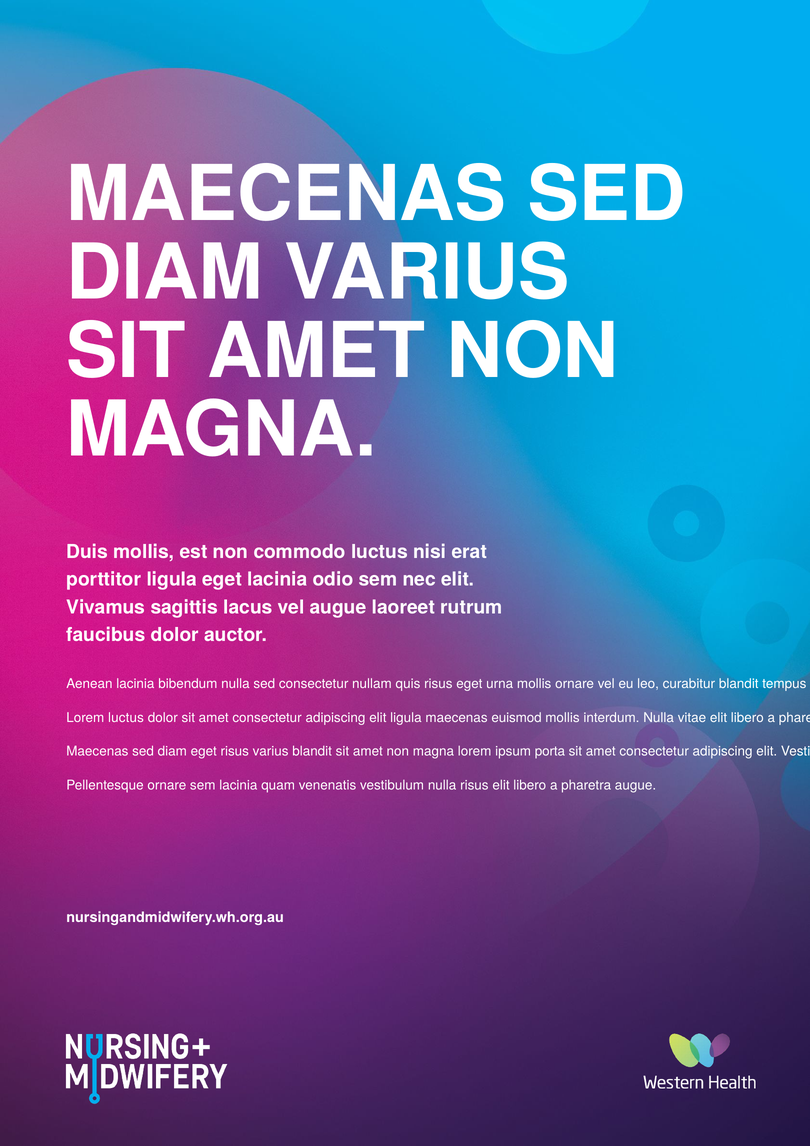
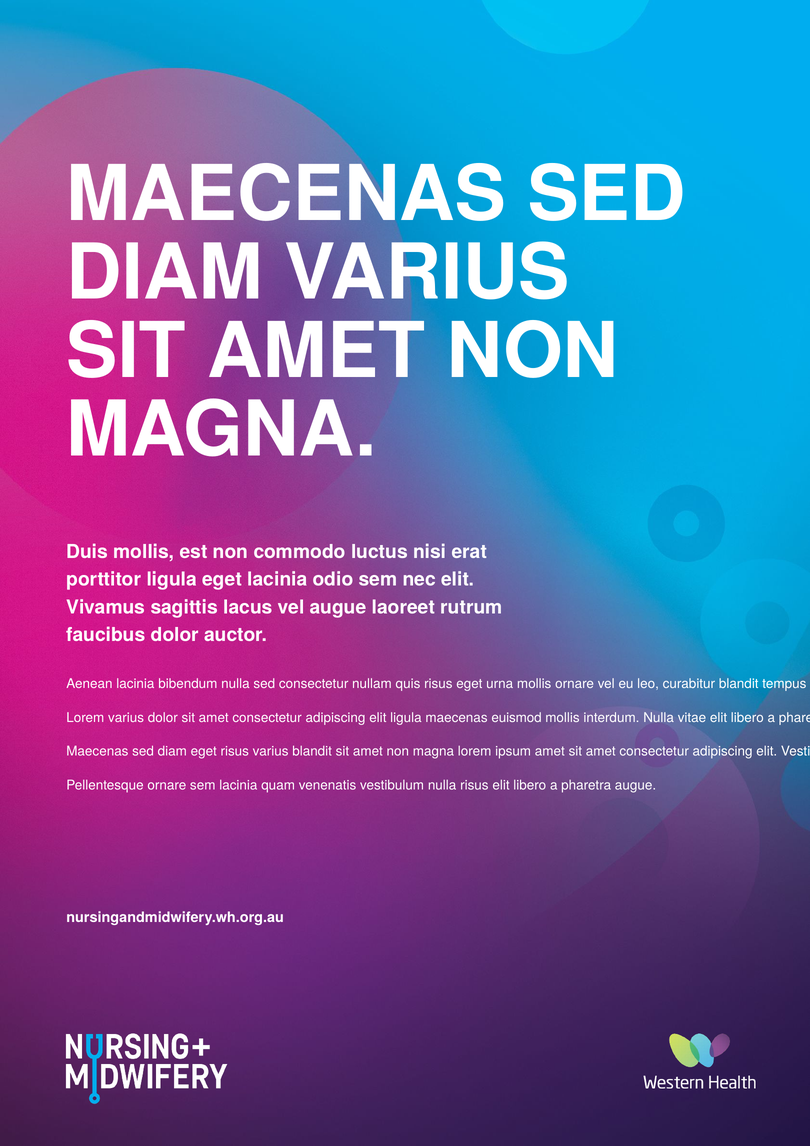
Lorem luctus: luctus -> varius (126, 717)
ipsum porta: porta -> amet (550, 751)
